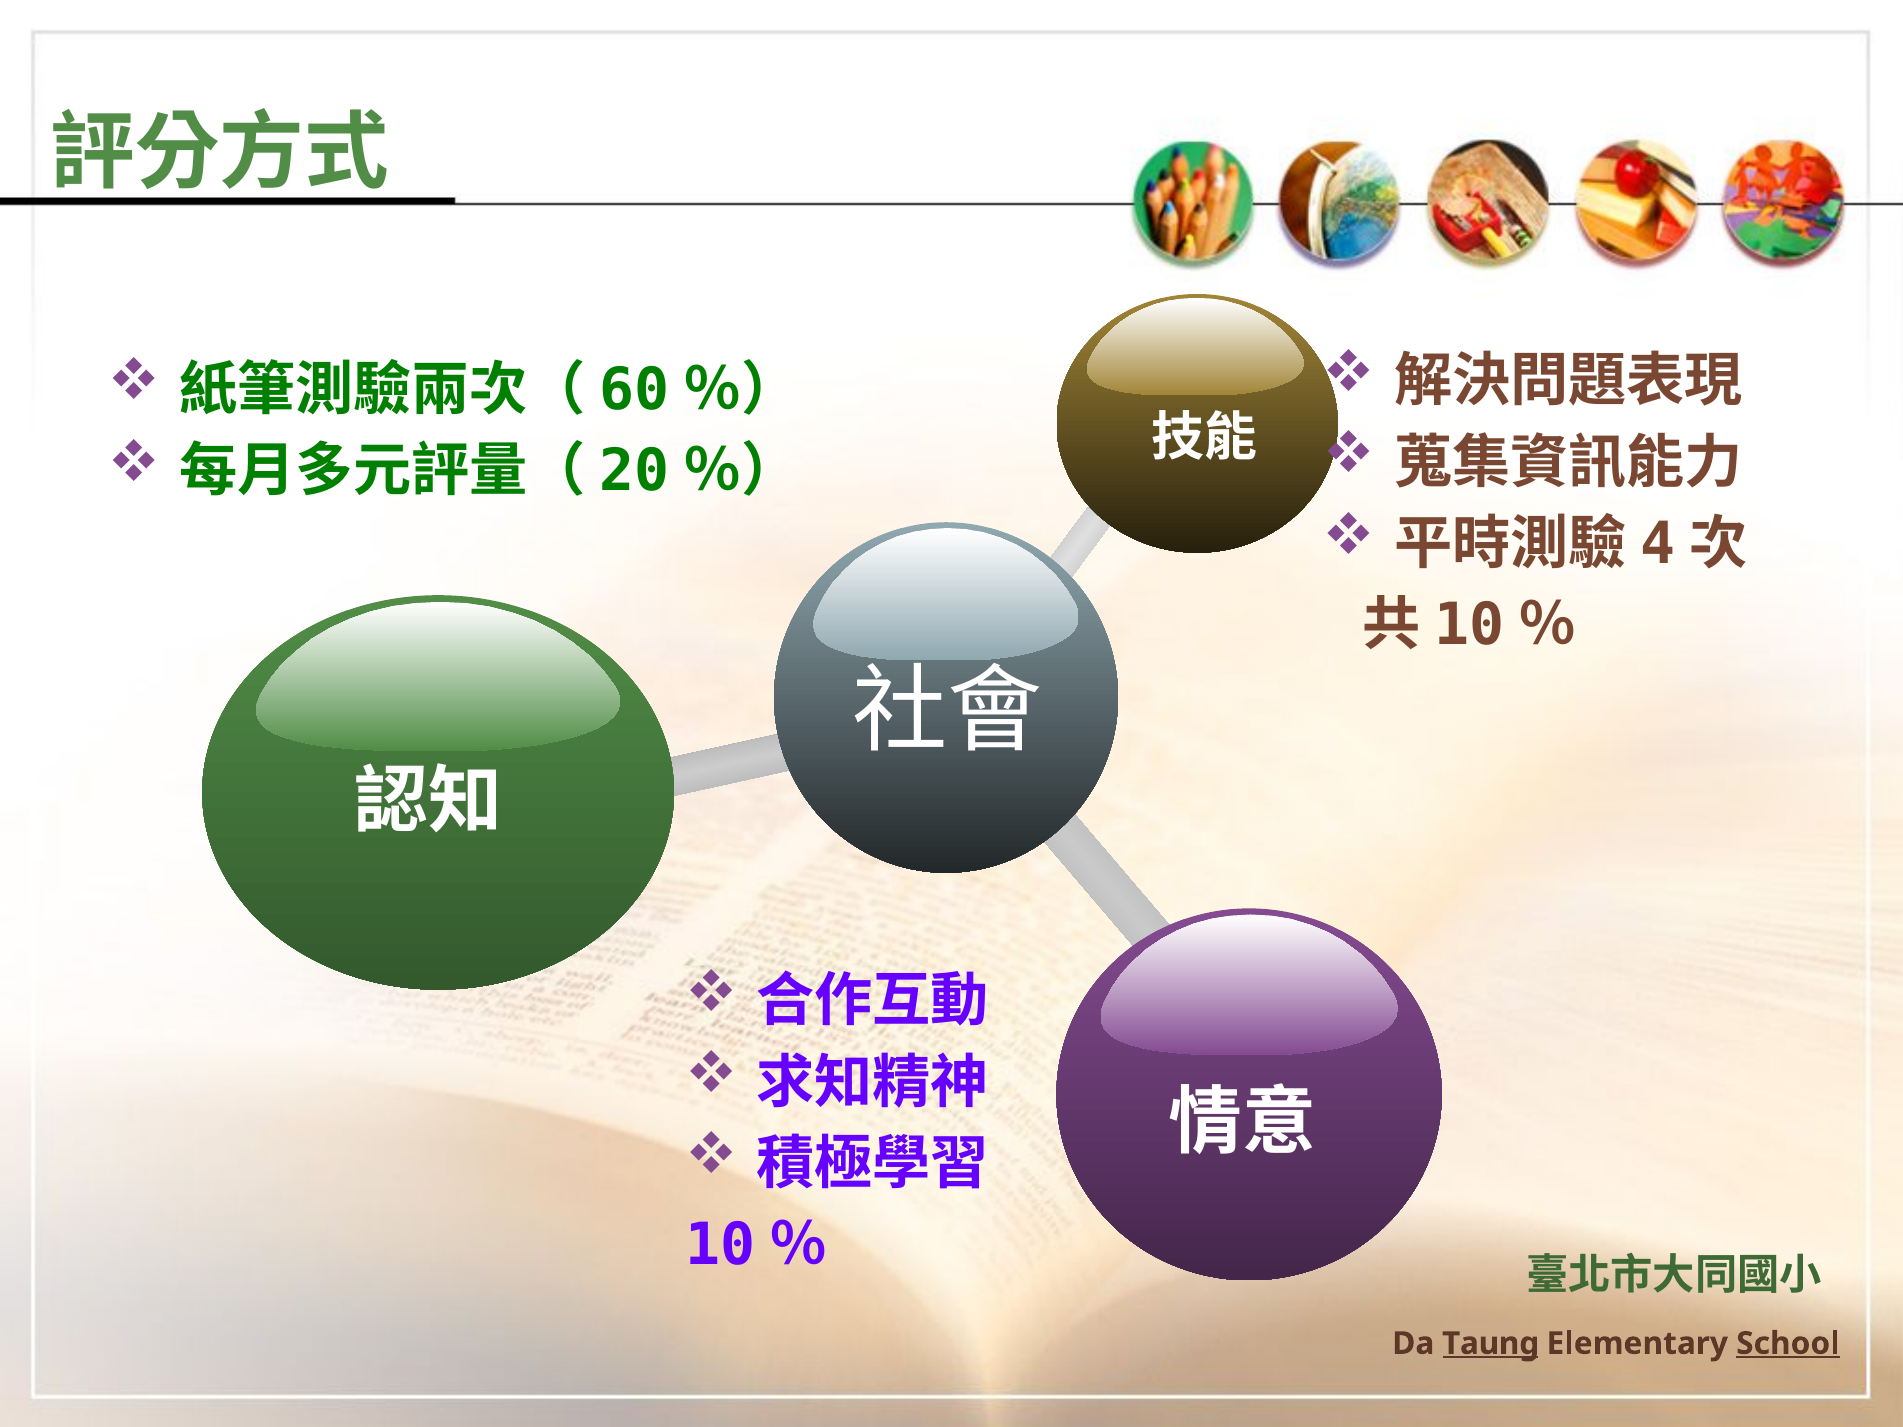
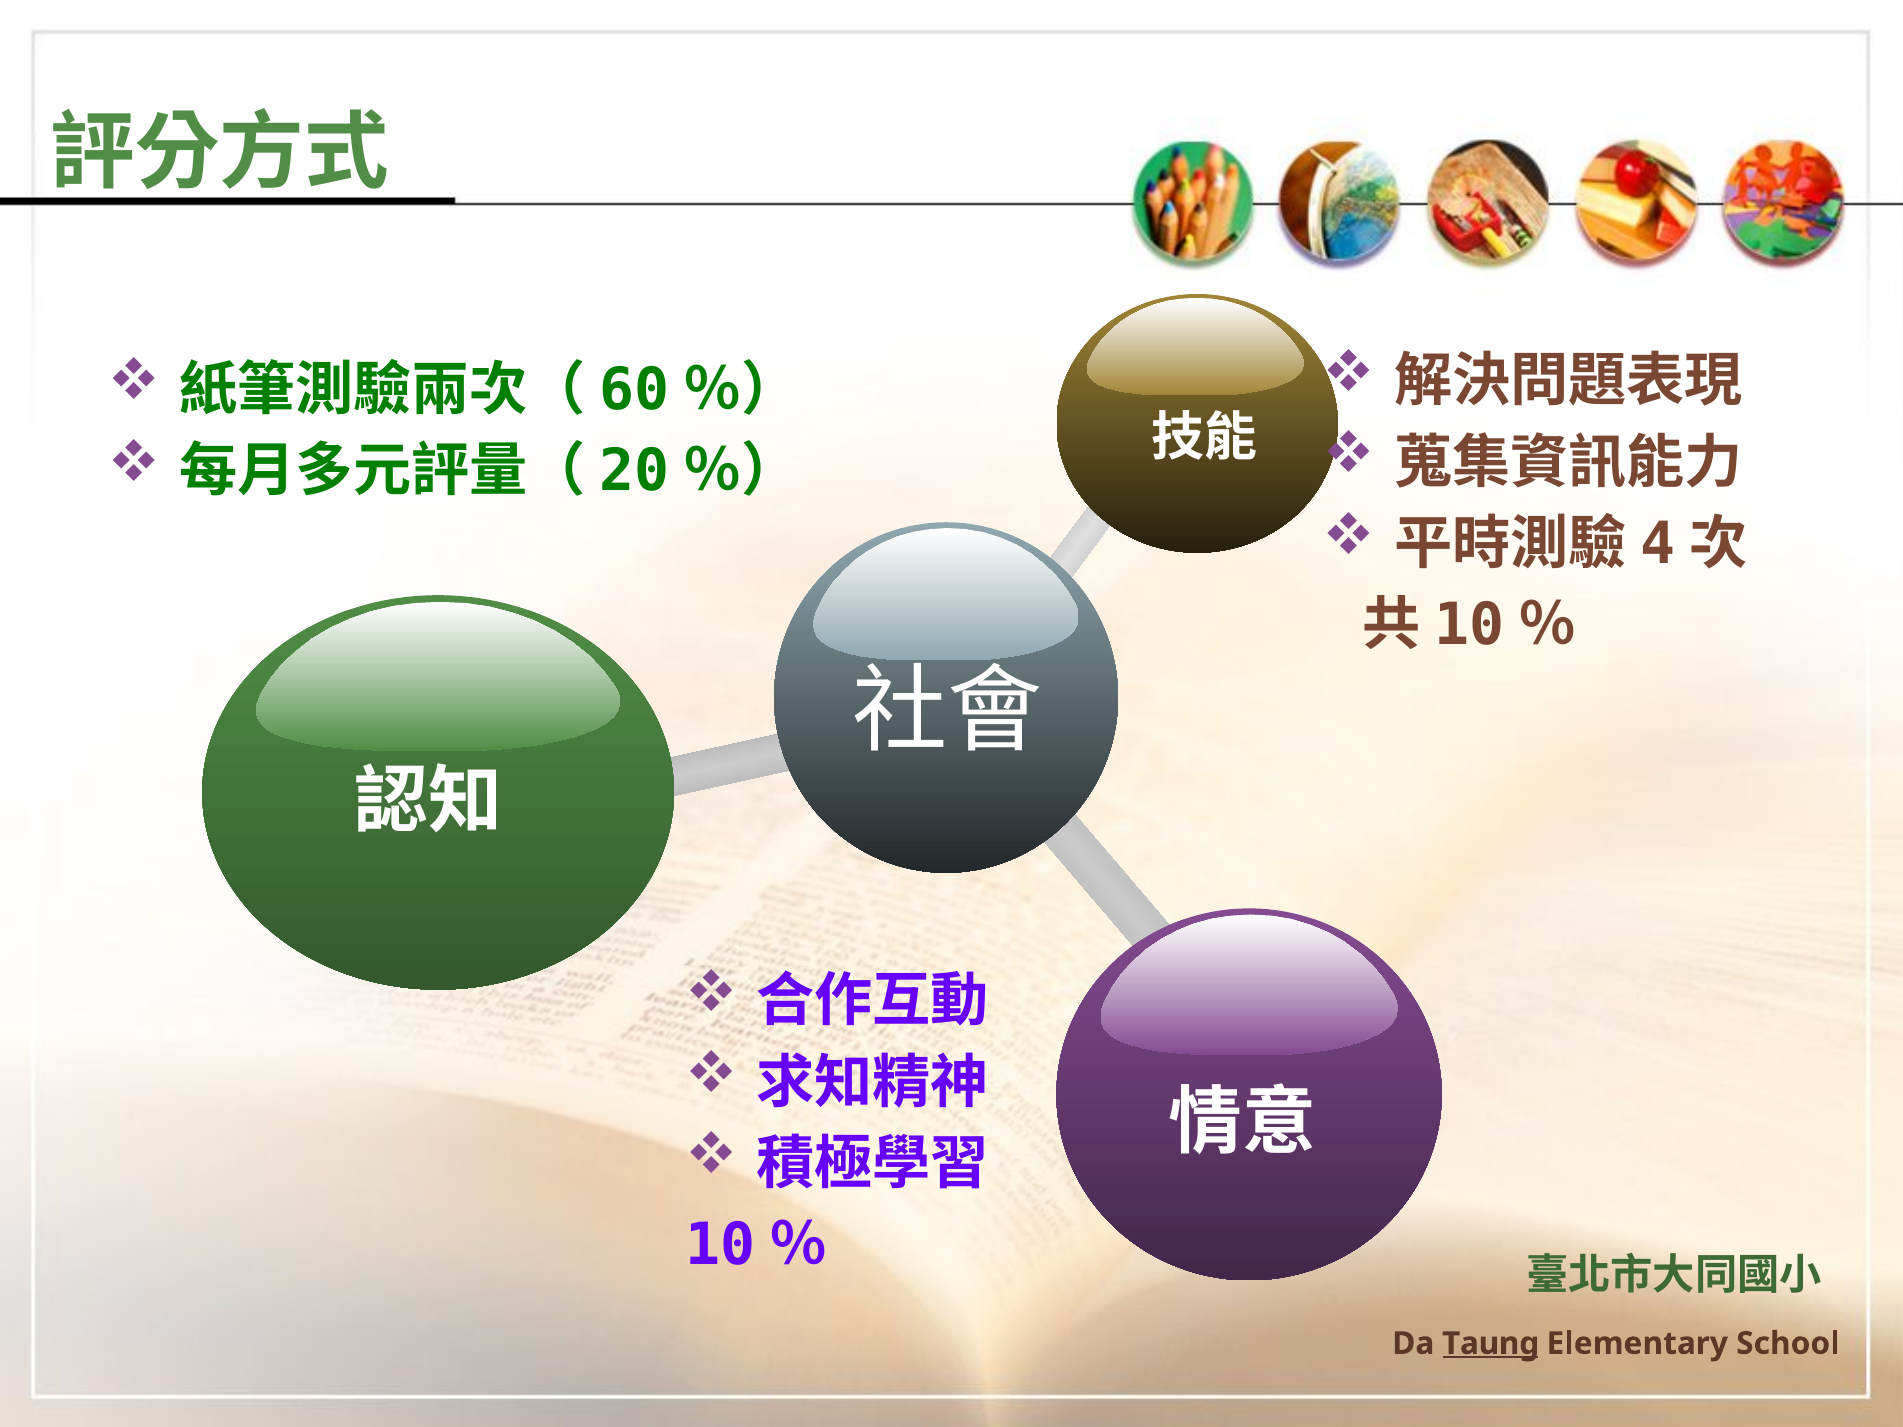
School underline: present -> none (1788, 1344)
